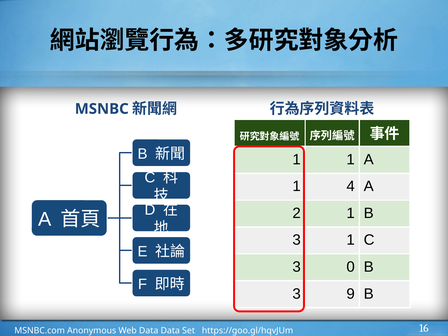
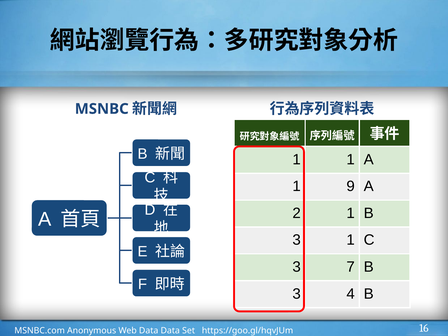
4: 4 -> 9 (351, 186)
0: 0 -> 7 (351, 267)
9: 9 -> 4 (351, 294)
